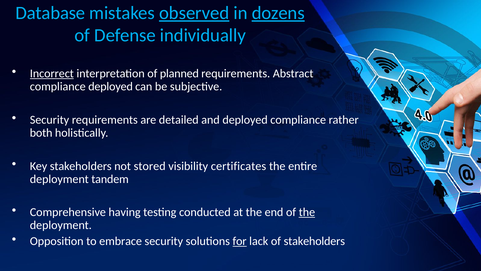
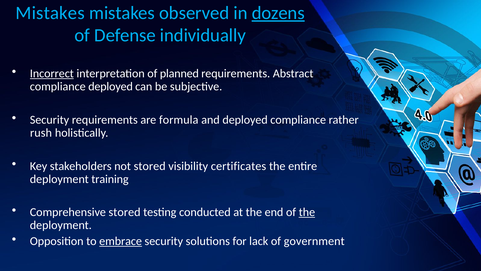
Database: Database -> Mistakes (50, 13)
observed underline: present -> none (194, 13)
detailed: detailed -> formula (179, 120)
both: both -> rush (41, 133)
tandem: tandem -> training (110, 179)
Comprehensive having: having -> stored (125, 212)
embrace underline: none -> present (121, 241)
for underline: present -> none (240, 241)
of stakeholders: stakeholders -> government (314, 241)
